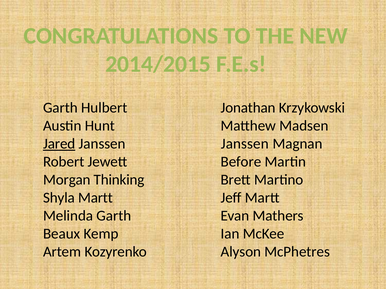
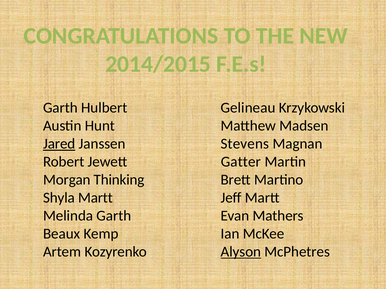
Jonathan: Jonathan -> Gelineau (248, 108)
Janssen: Janssen -> Stevens (245, 144)
Before: Before -> Gatter (241, 162)
Alyson underline: none -> present (241, 252)
